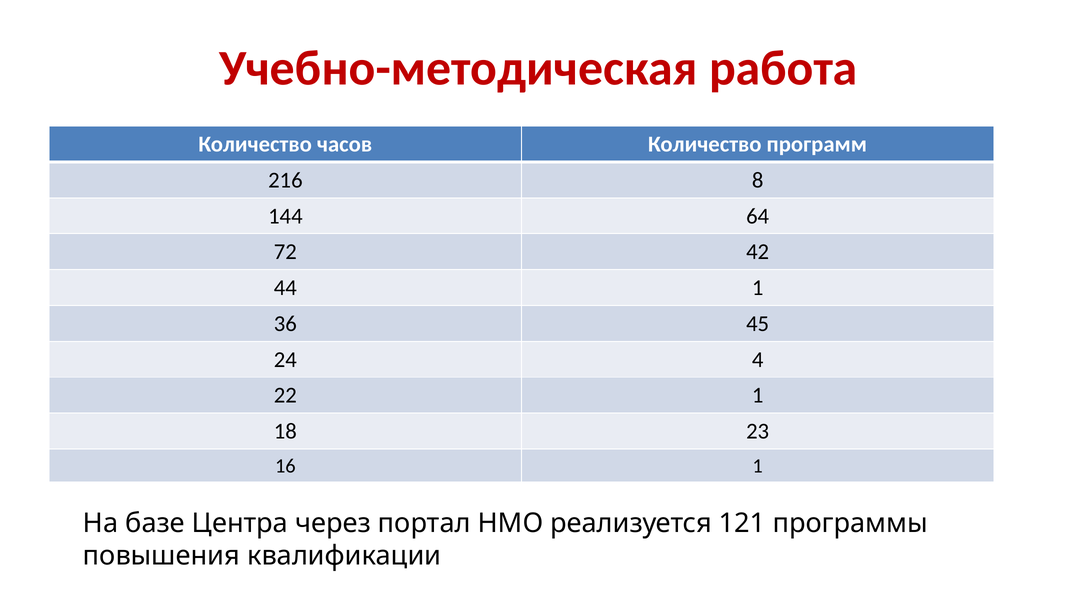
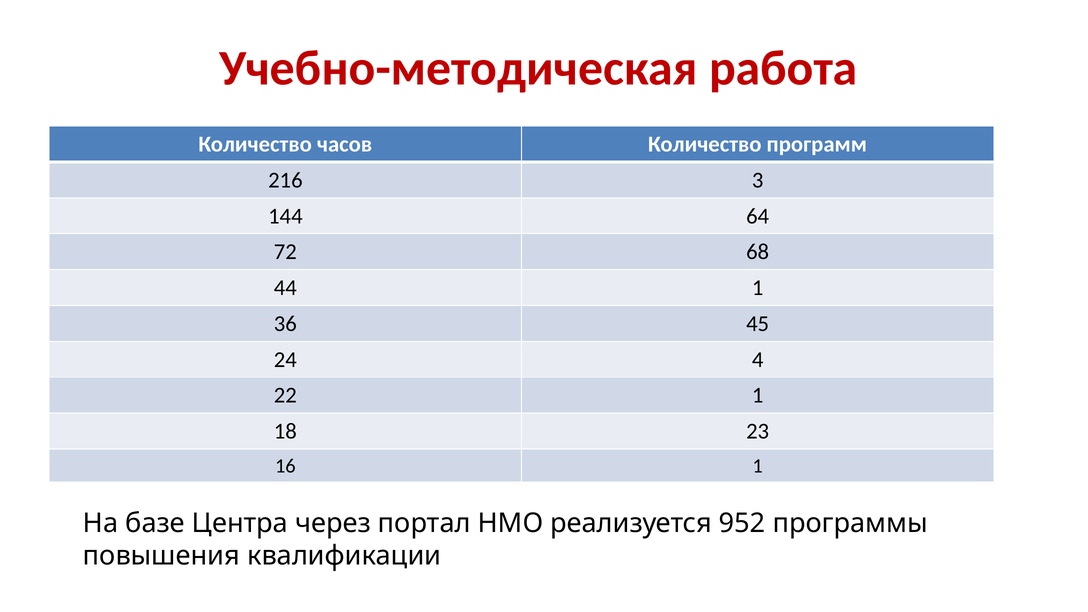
8: 8 -> 3 (758, 180)
42: 42 -> 68 (758, 252)
121: 121 -> 952 (742, 523)
